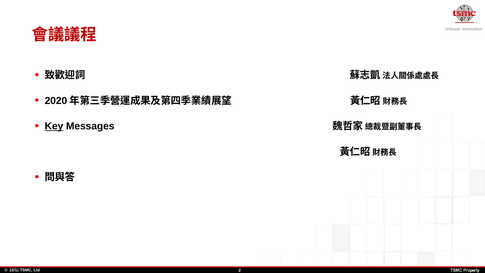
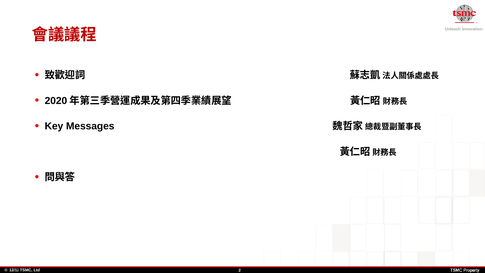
Key underline: present -> none (54, 126)
